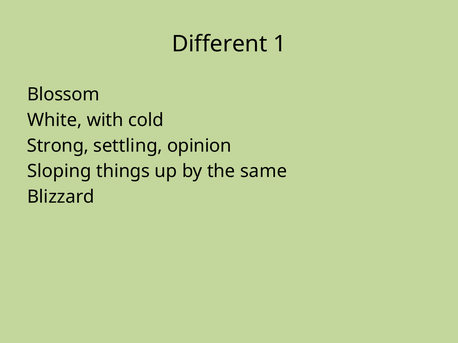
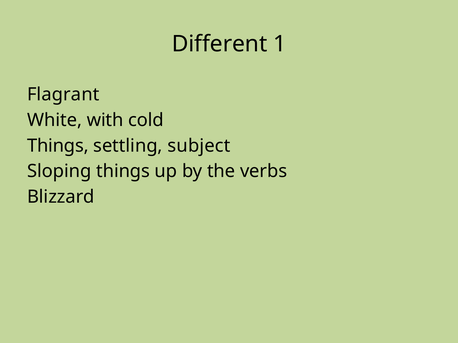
Blossom: Blossom -> Flagrant (63, 95)
Strong: Strong -> Things (58, 146)
opinion: opinion -> subject (199, 146)
same: same -> verbs (264, 172)
